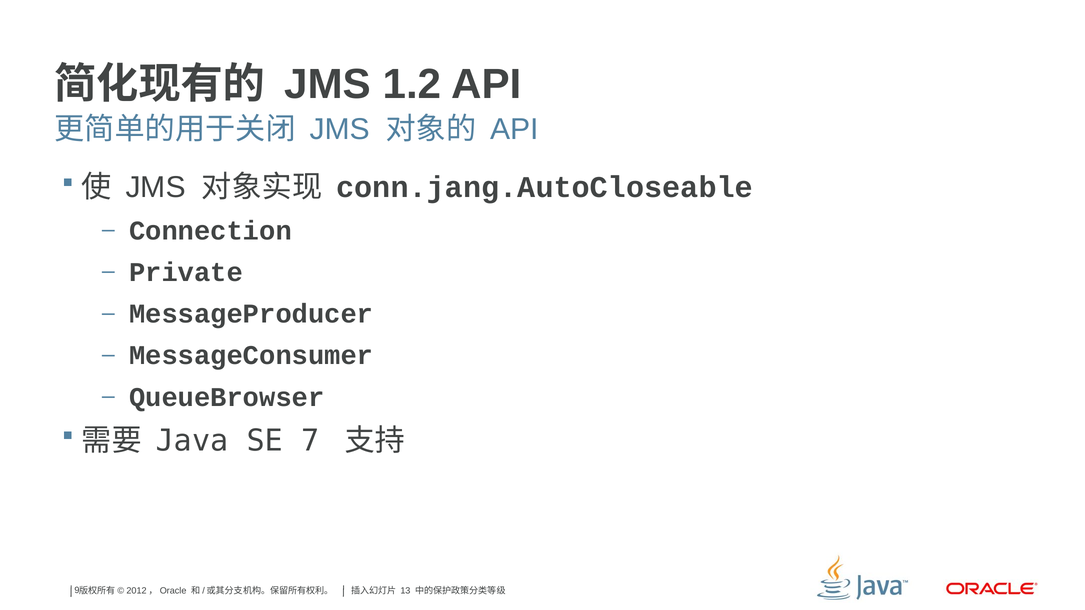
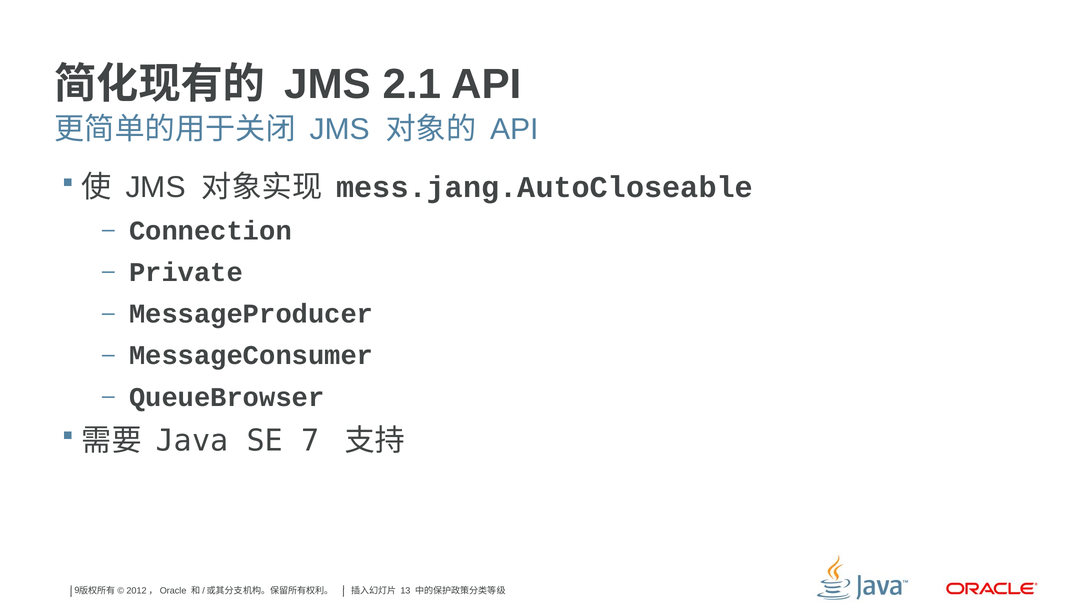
1.2: 1.2 -> 2.1 (412, 84)
conn.jang.AutoCloseable: conn.jang.AutoCloseable -> mess.jang.AutoCloseable (545, 188)
